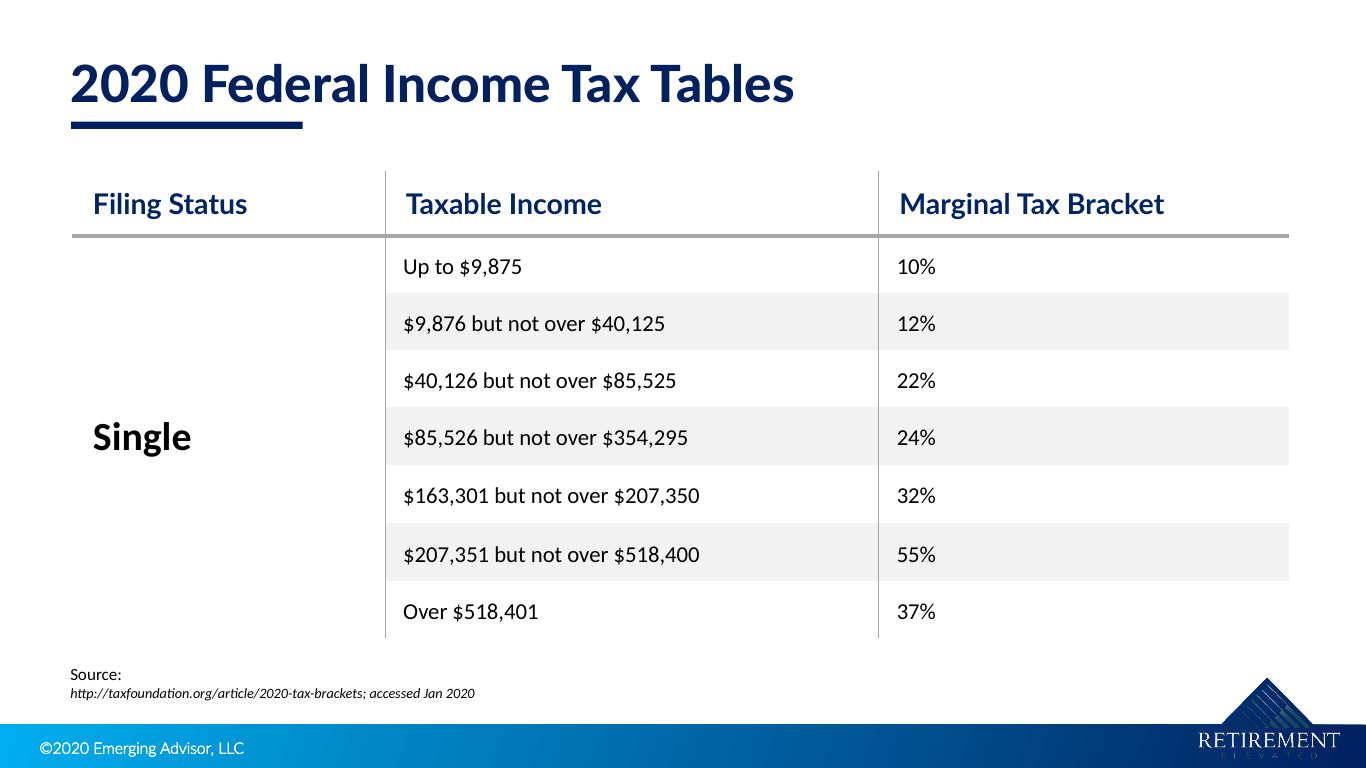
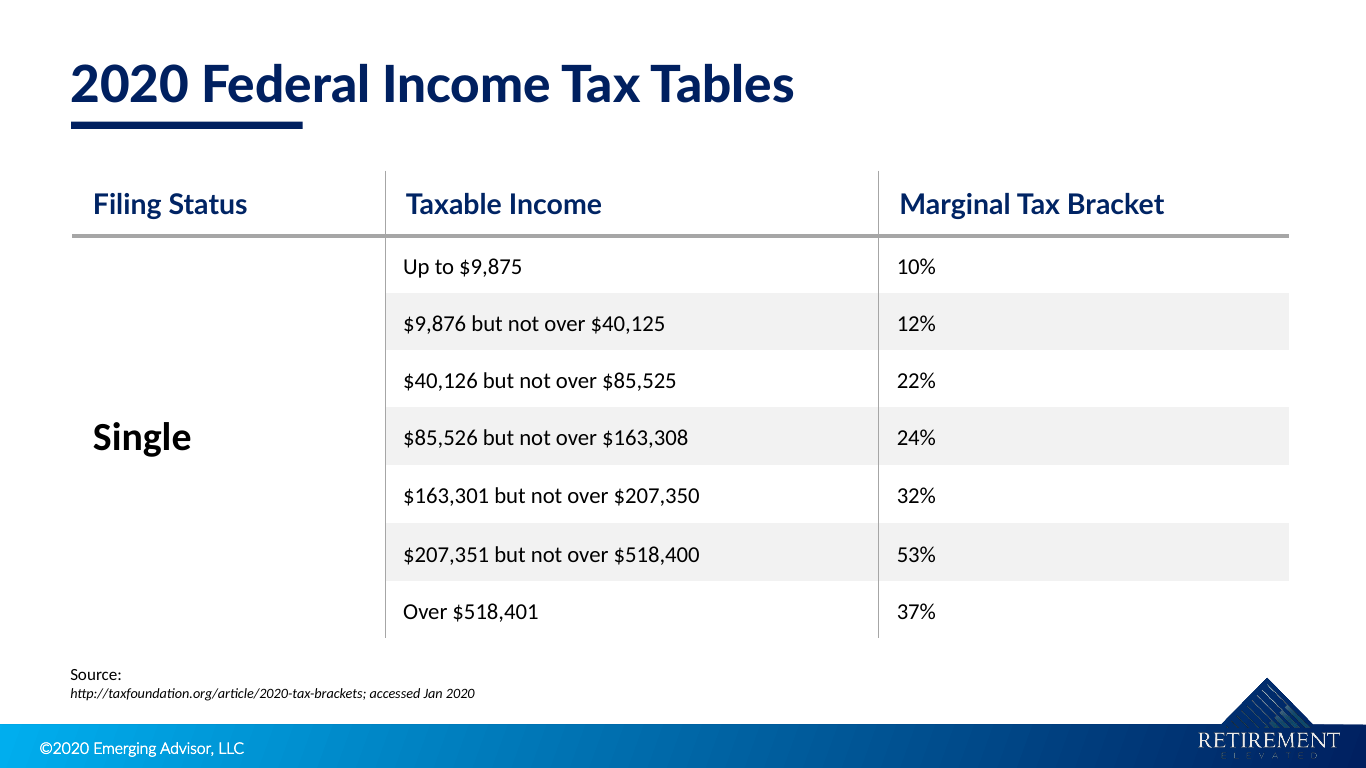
$354,295: $354,295 -> $163,308 (645, 439)
55%: 55% -> 53% (916, 555)
